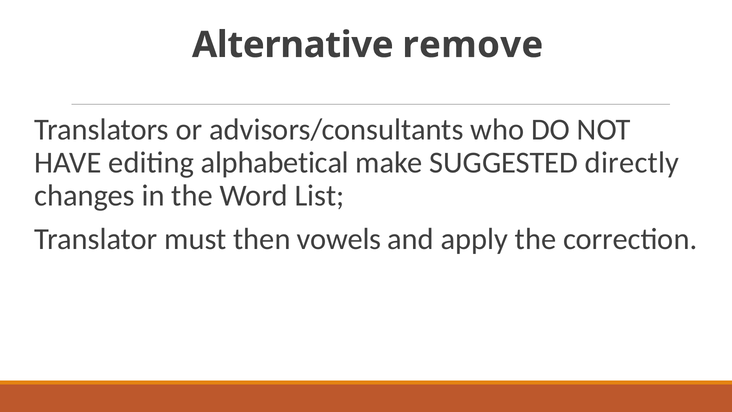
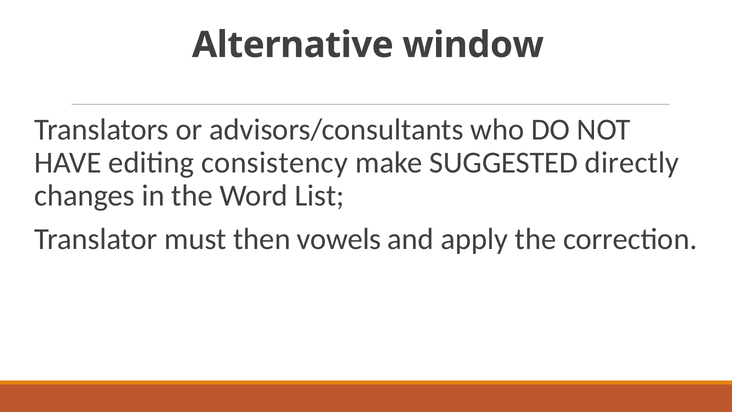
remove: remove -> window (473, 45)
alphabetical: alphabetical -> consistency (275, 163)
